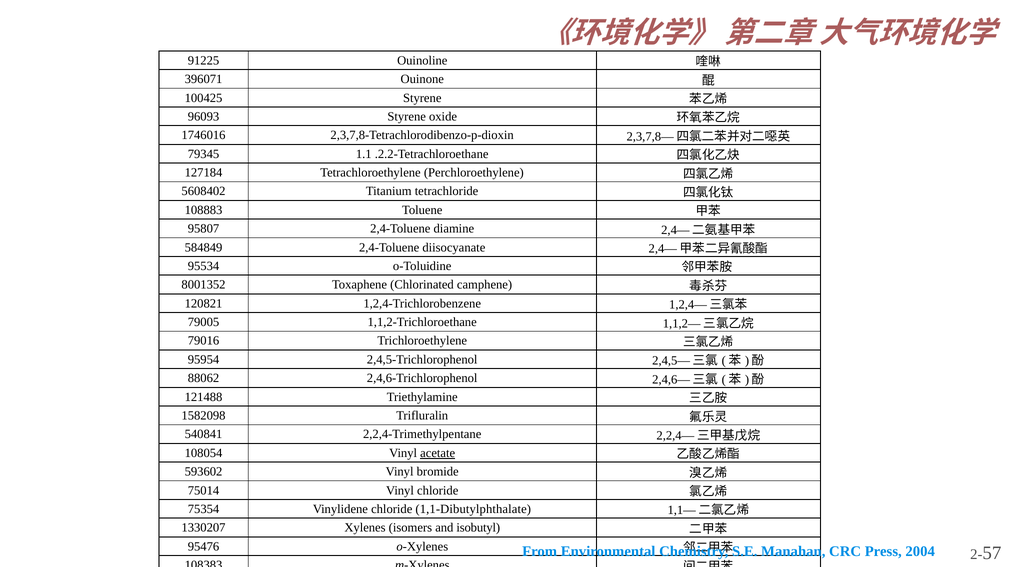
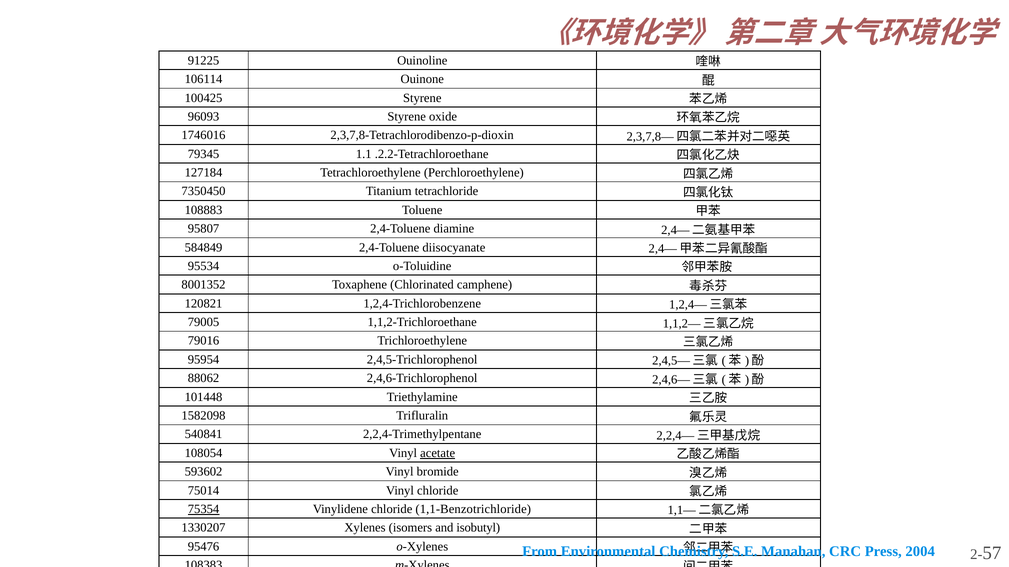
396071: 396071 -> 106114 (204, 79)
5608402: 5608402 -> 7350450 (204, 191)
121488: 121488 -> 101448 (204, 397)
75354 underline: none -> present (204, 510)
1,1-Dibutylphthalate: 1,1-Dibutylphthalate -> 1,1-Benzotrichloride (473, 510)
